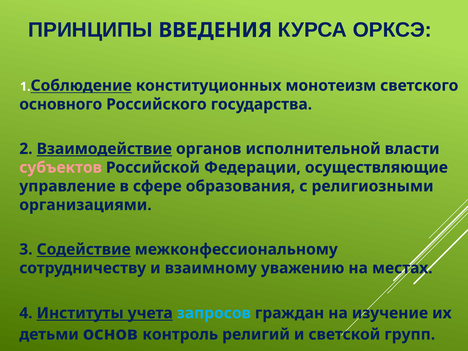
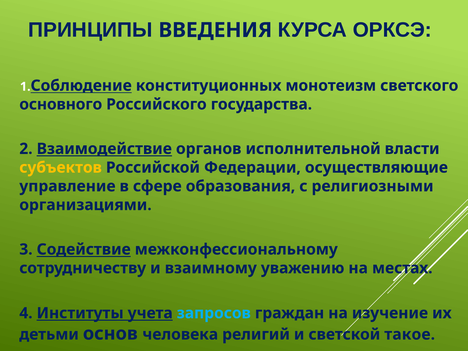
субъектов colour: pink -> yellow (61, 167)
контроль: контроль -> человека (180, 334)
групп: групп -> такое (410, 334)
